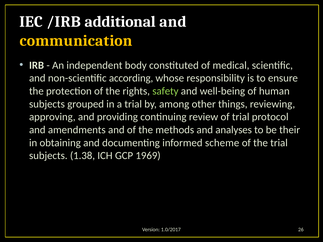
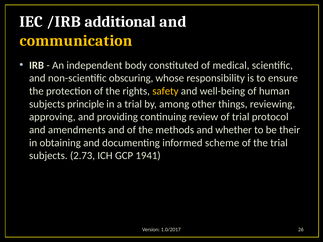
according: according -> obscuring (131, 78)
safety colour: light green -> yellow (165, 91)
grouped: grouped -> principle (86, 104)
analyses: analyses -> whether (234, 130)
1.38: 1.38 -> 2.73 (83, 156)
1969: 1969 -> 1941 (148, 156)
